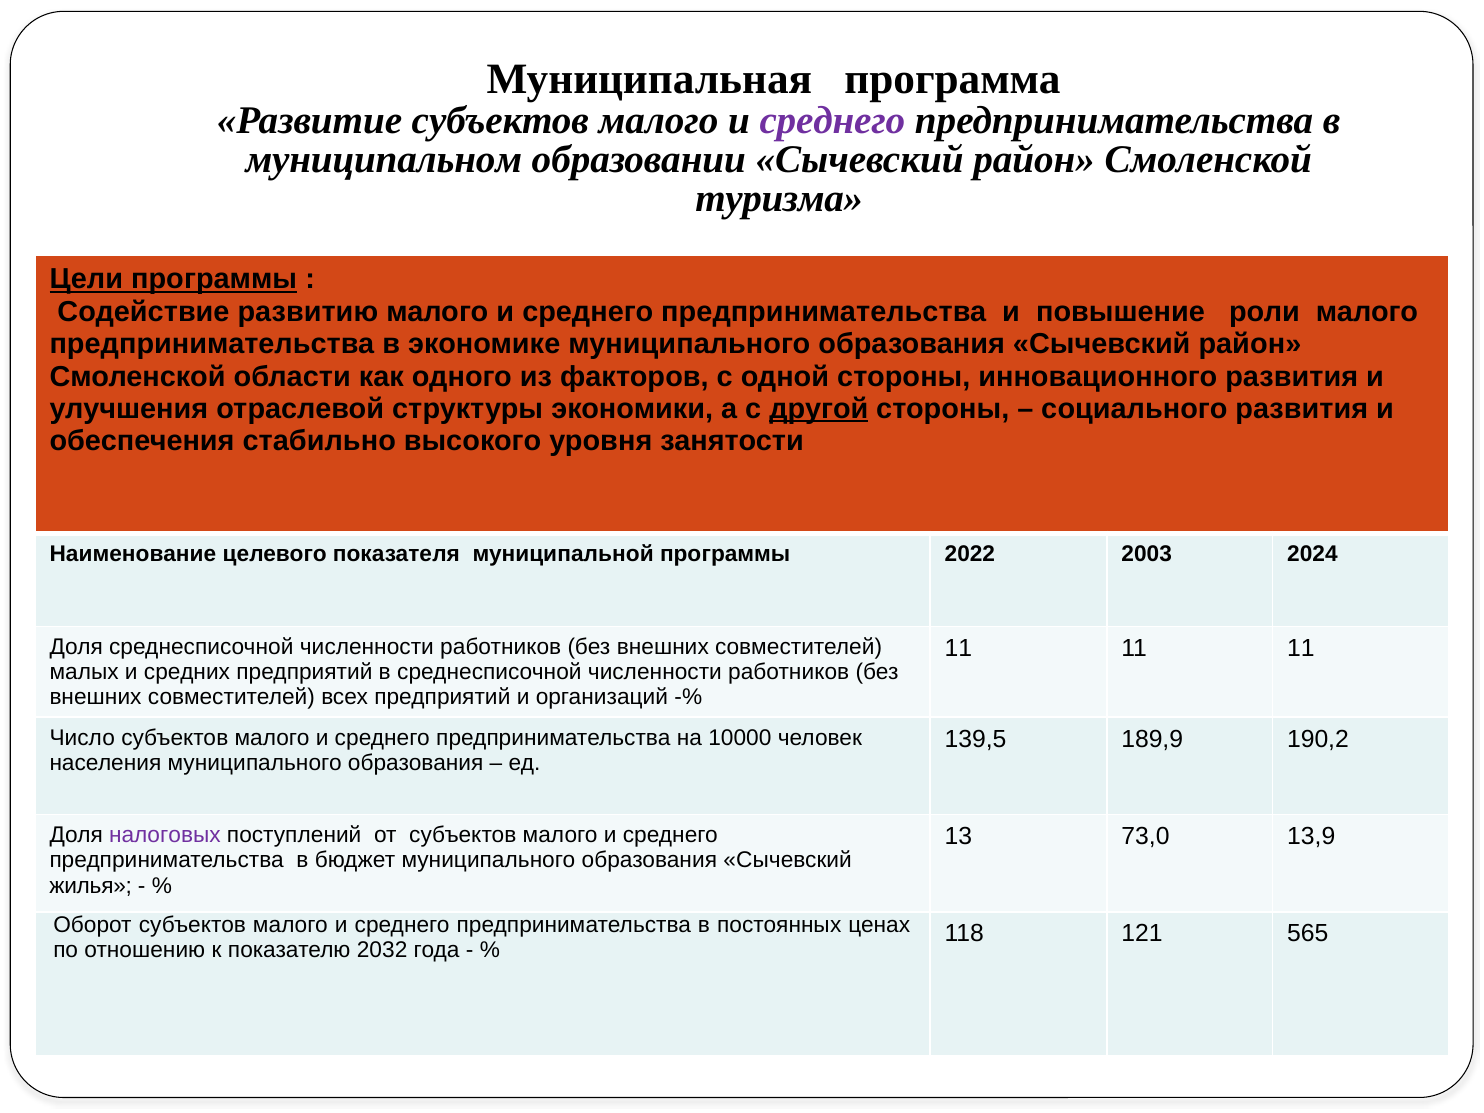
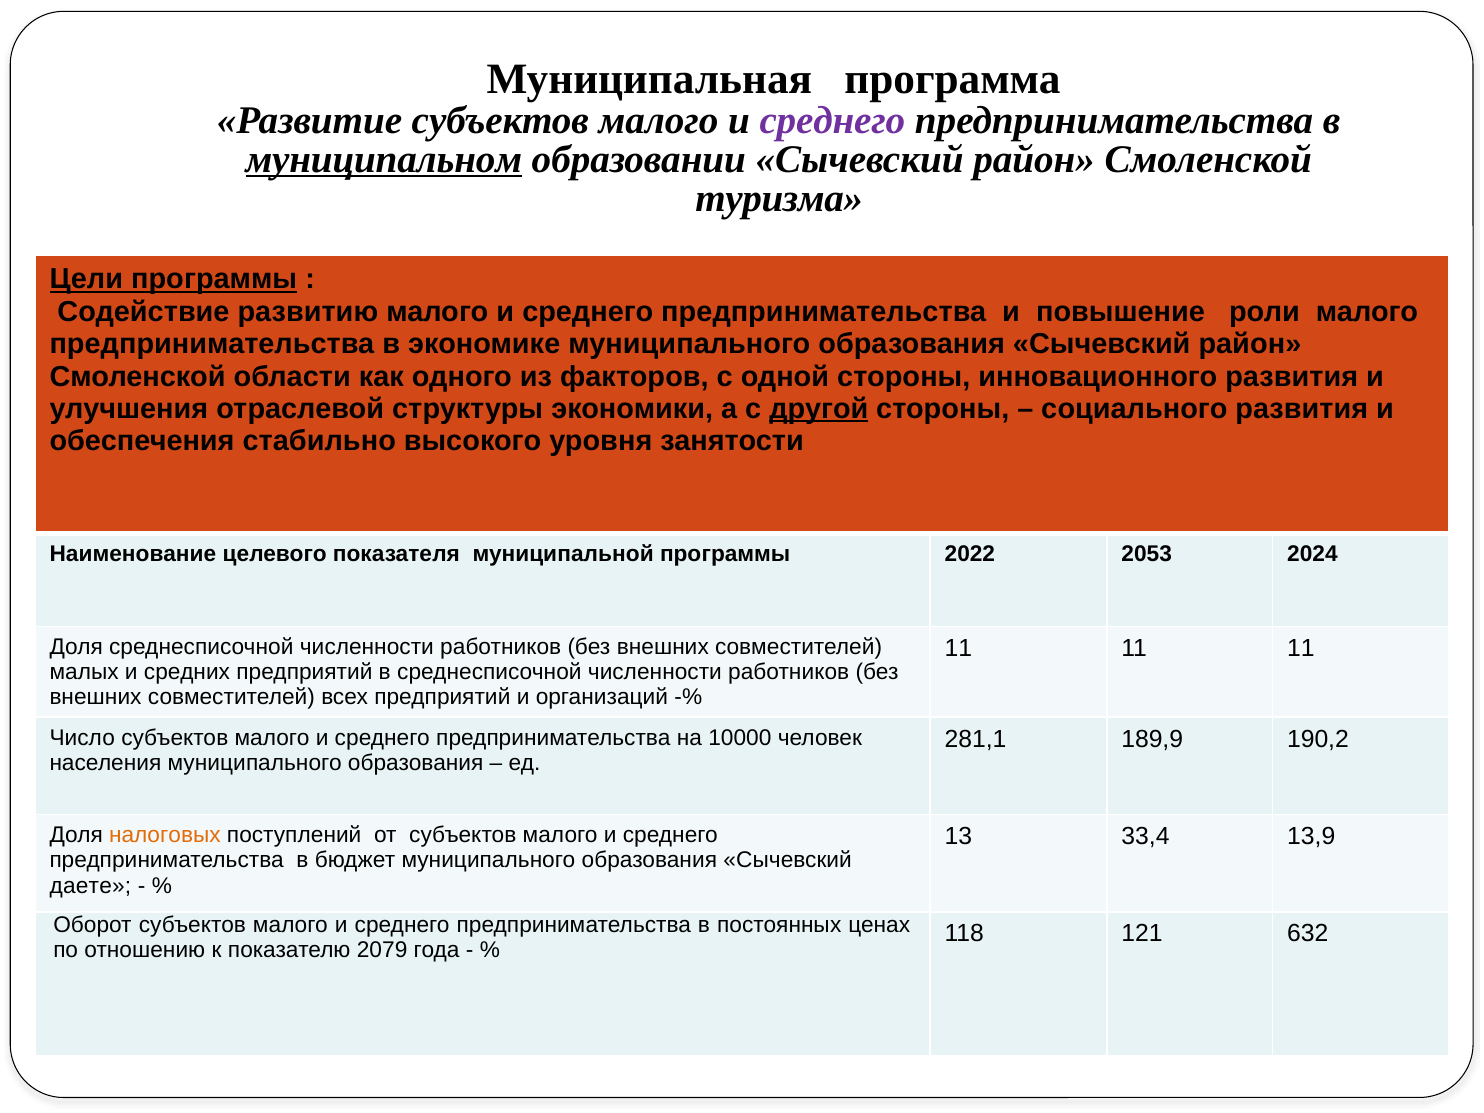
муниципальном underline: none -> present (384, 159)
2003: 2003 -> 2053 (1147, 554)
139,5: 139,5 -> 281,1 (976, 739)
налоговых colour: purple -> orange (165, 835)
73,0: 73,0 -> 33,4 (1145, 836)
жилья: жилья -> даете (90, 886)
565: 565 -> 632 (1308, 934)
2032: 2032 -> 2079 (382, 950)
